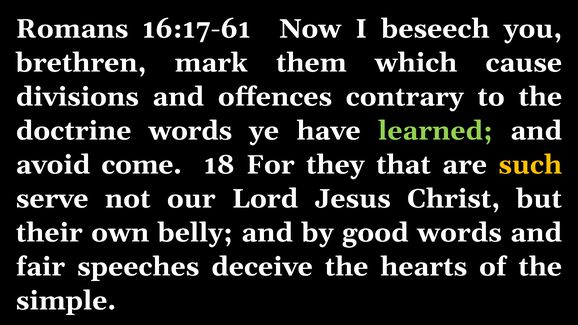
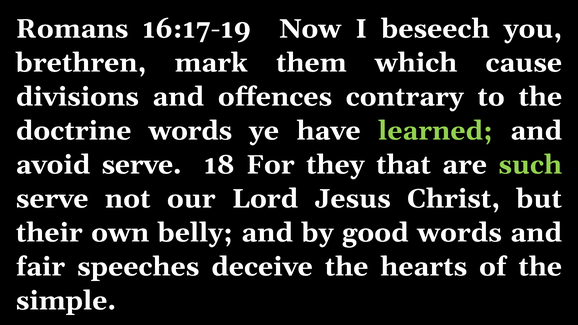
16:17-61: 16:17-61 -> 16:17-19 (197, 29)
avoid come: come -> serve (142, 165)
such colour: yellow -> light green (530, 165)
